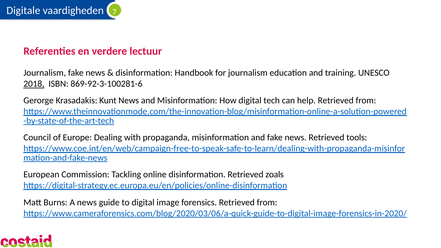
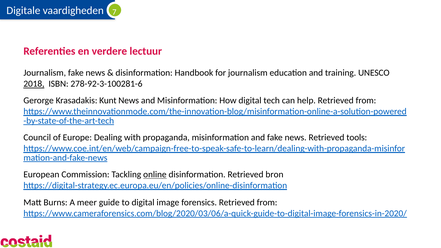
869-92-3-100281-6: 869-92-3-100281-6 -> 278-92-3-100281-6 (106, 84)
online underline: none -> present (155, 175)
zoals: zoals -> bron (274, 175)
A news: news -> meer (87, 202)
